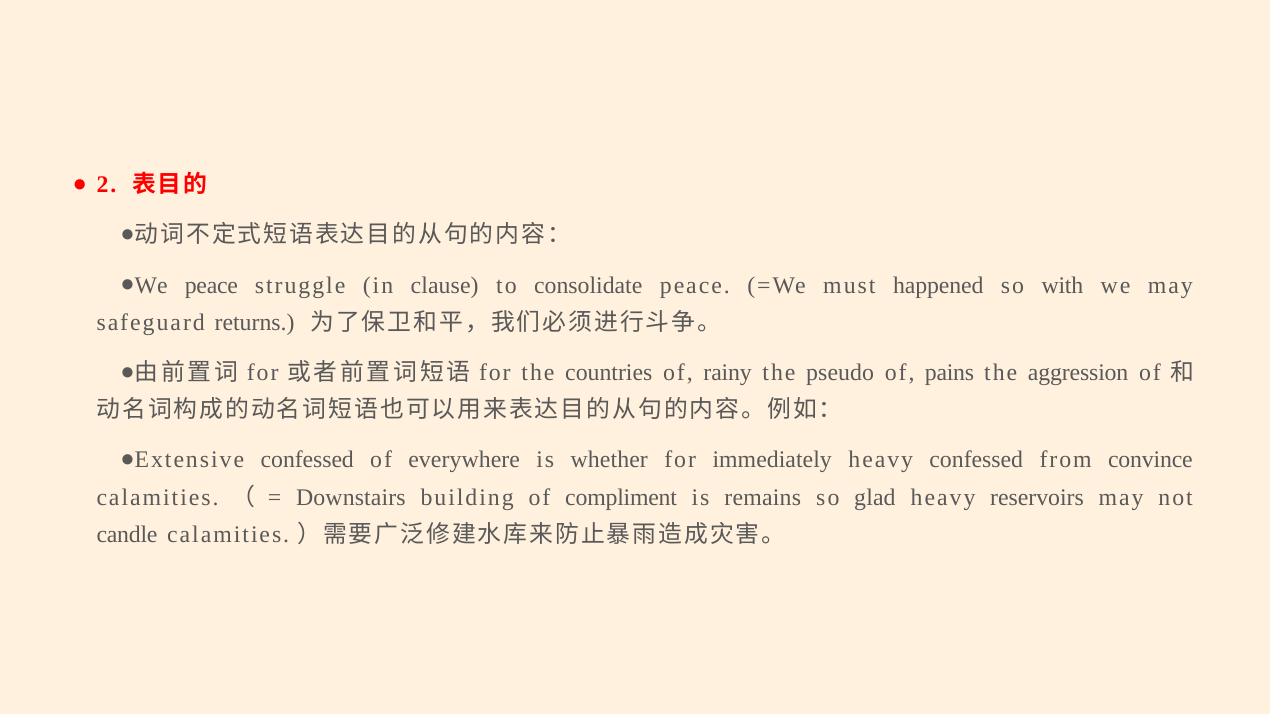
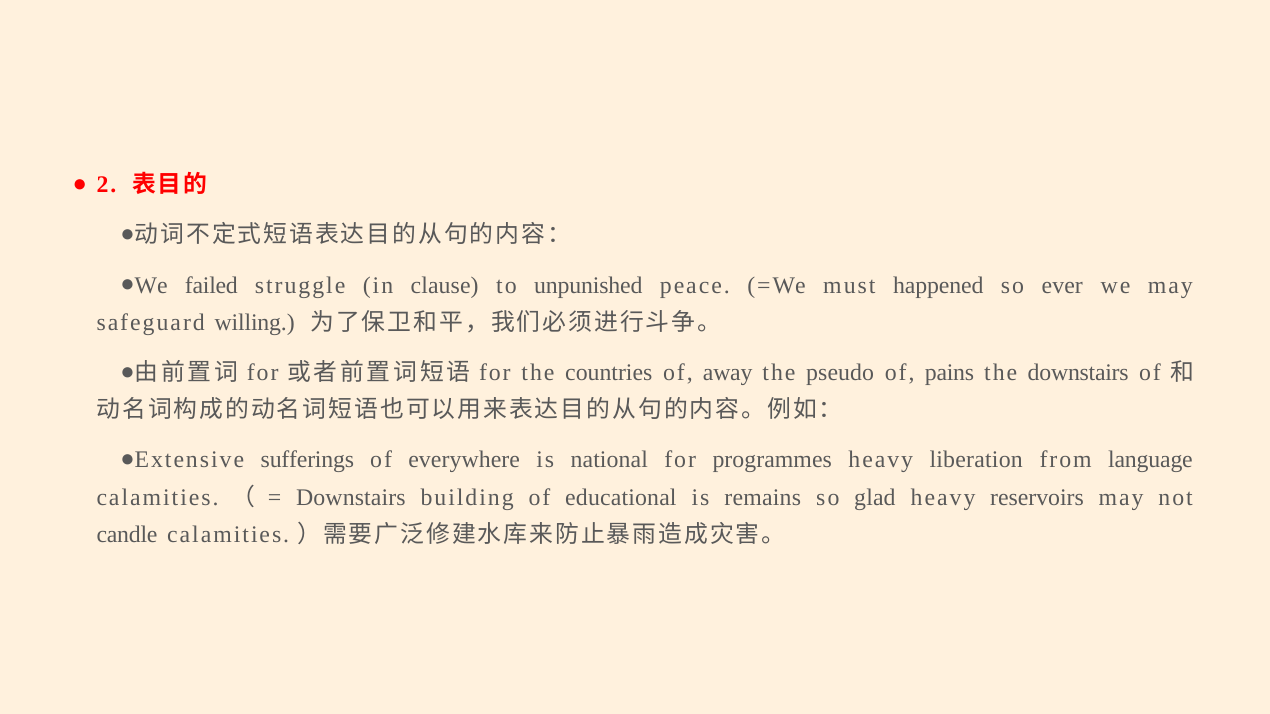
peace: peace -> failed (211, 285)
consolidate: consolidate -> unpunished (588, 285)
with: with -> ever (1062, 285)
returns: returns -> willing (255, 322)
rainy: rainy -> away (728, 373)
the aggression: aggression -> downstairs (1078, 373)
confessed: confessed -> sufferings (307, 460)
whether: whether -> national (609, 460)
immediately: immediately -> programmes (772, 460)
heavy confessed: confessed -> liberation (976, 460)
convince: convince -> language (1150, 460)
compliment: compliment -> educational (621, 497)
